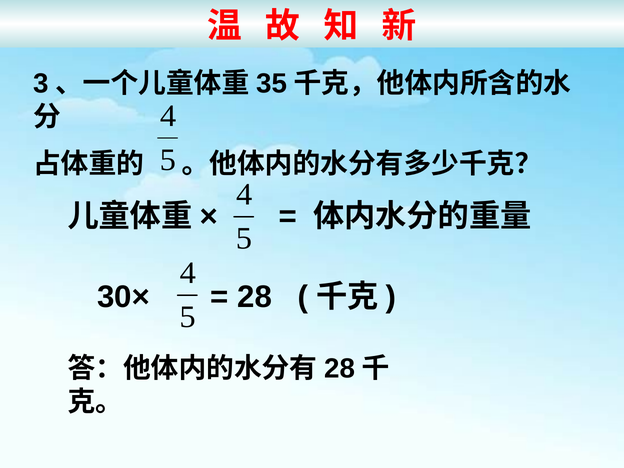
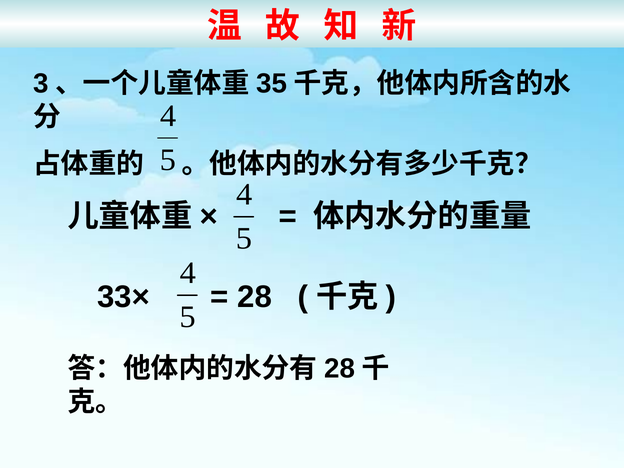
30×: 30× -> 33× (123, 297)
